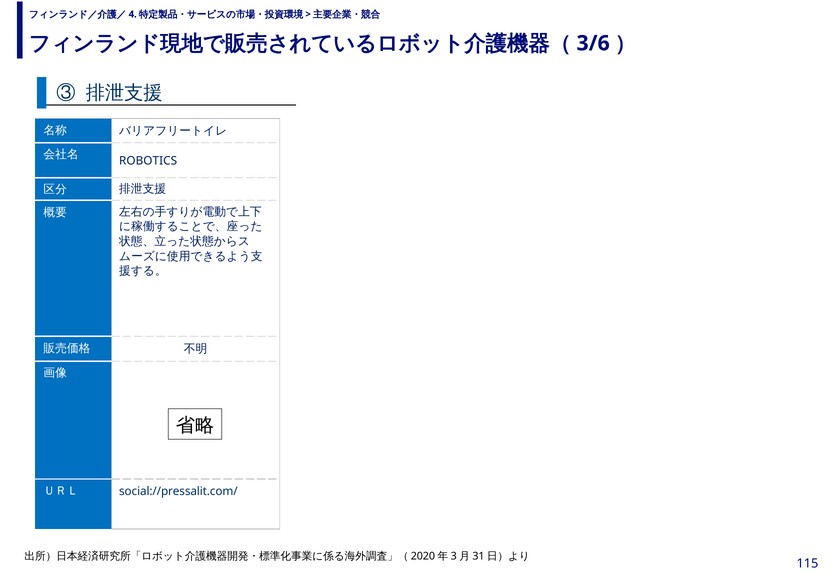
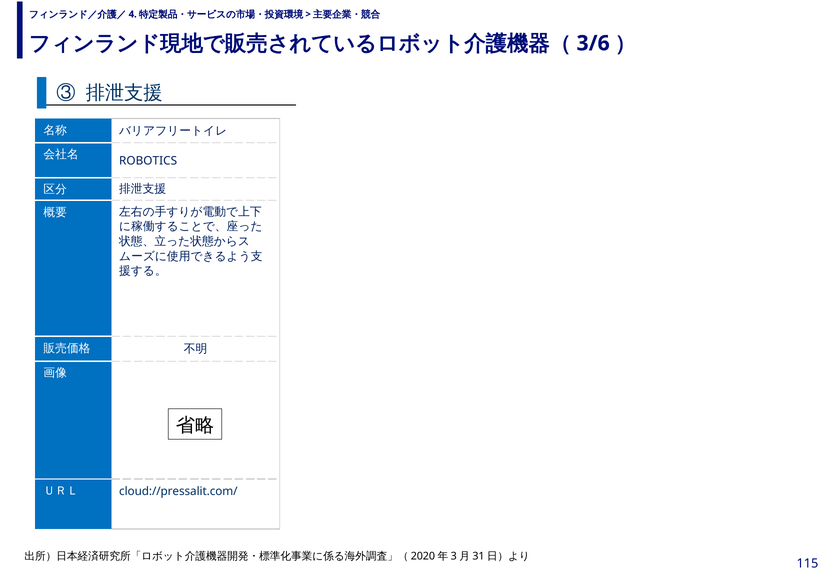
social://pressalit.com/: social://pressalit.com/ -> cloud://pressalit.com/ (178, 492)
